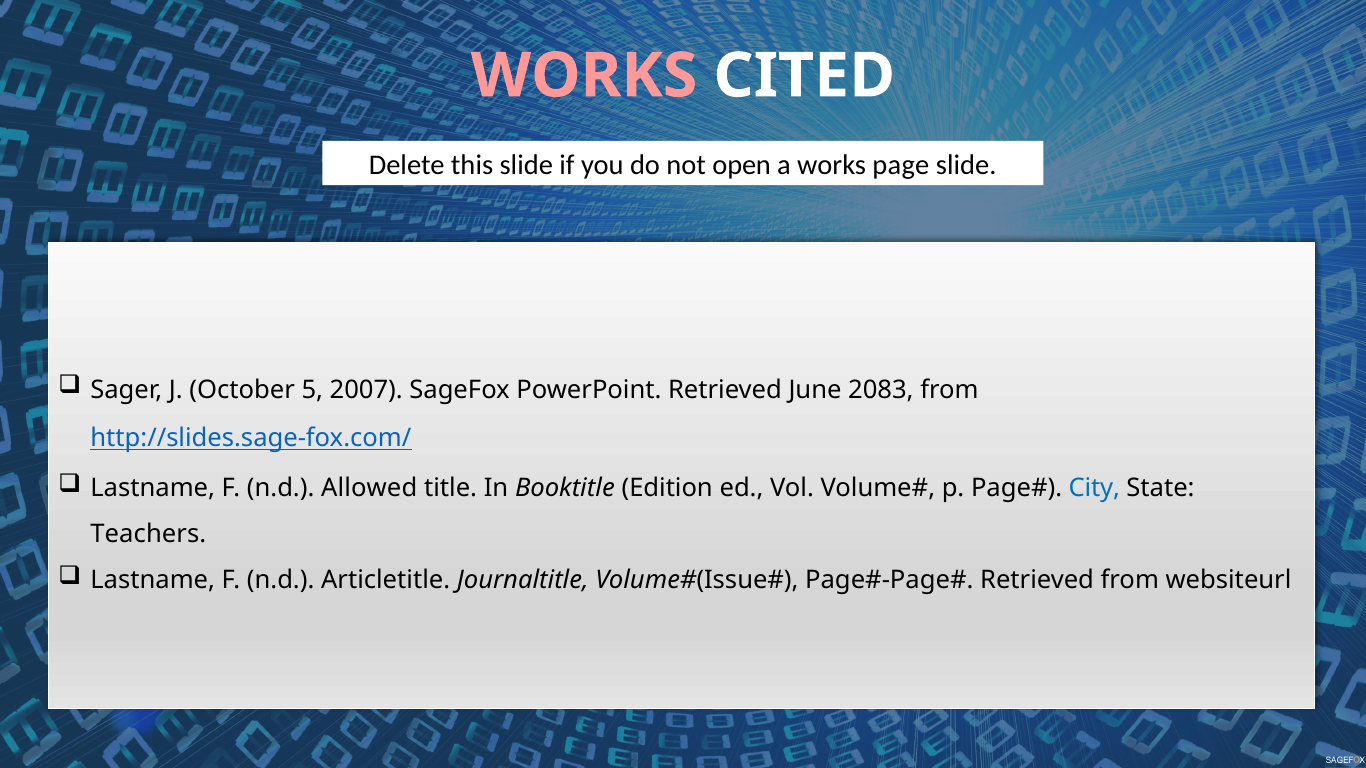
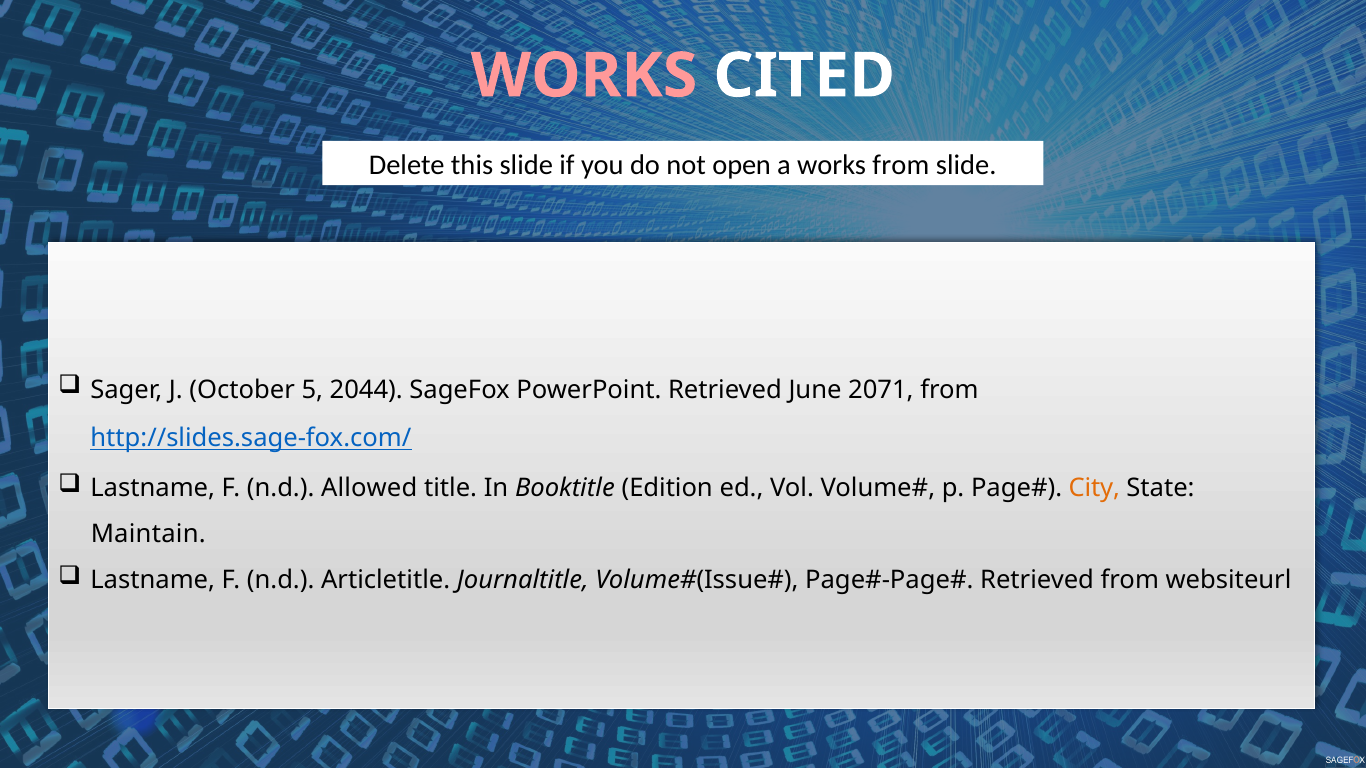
works page: page -> from (901, 165)
2007: 2007 -> 2044 (366, 390)
2083: 2083 -> 2071 (881, 390)
City colour: blue -> orange (1094, 488)
Teachers: Teachers -> Maintain (148, 534)
